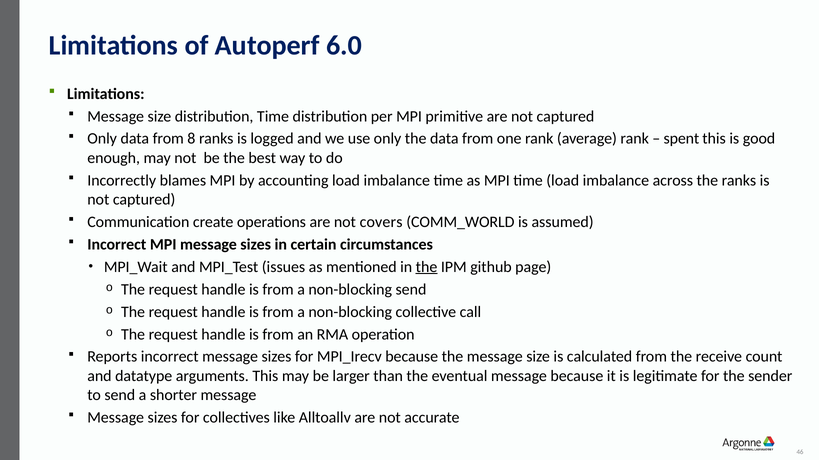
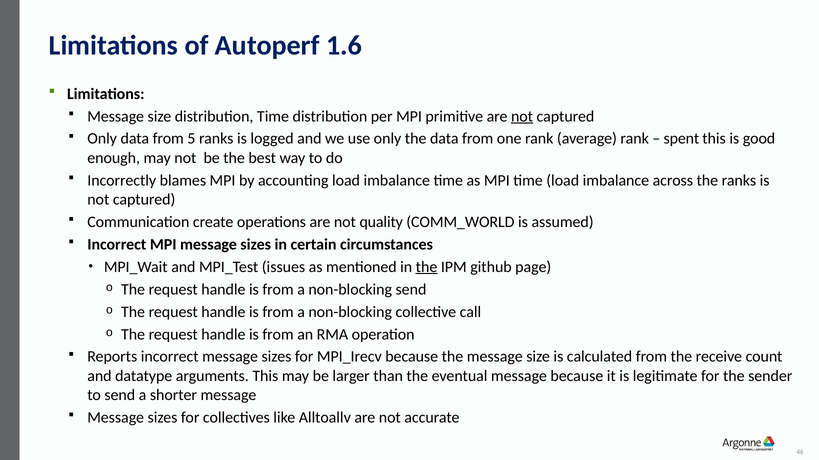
6.0: 6.0 -> 1.6 (344, 45)
not underline: none -> present (522, 116)
8: 8 -> 5 (191, 139)
covers: covers -> quality (381, 222)
